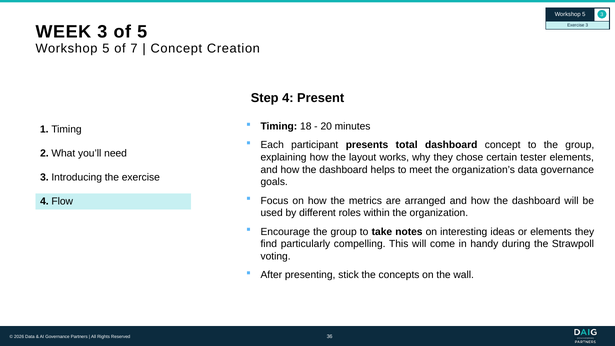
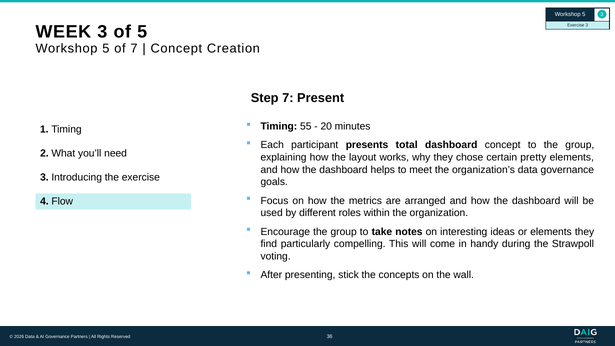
Step 4: 4 -> 7 (288, 98)
18: 18 -> 55 (306, 126)
tester: tester -> pretty (533, 157)
